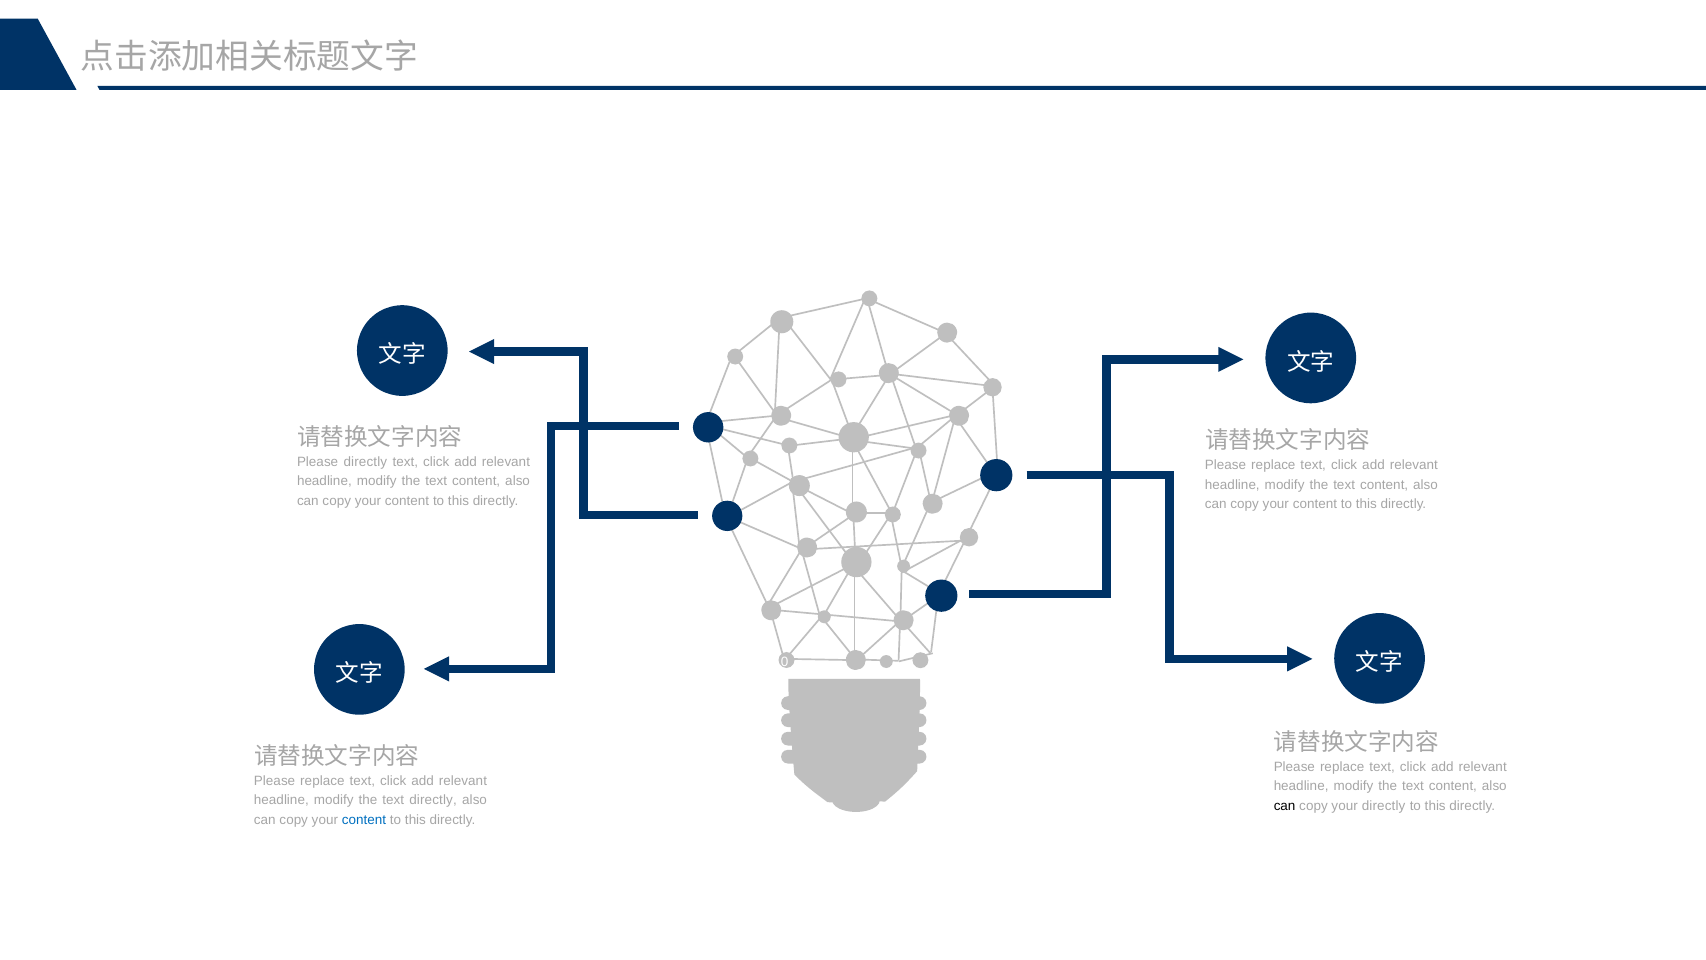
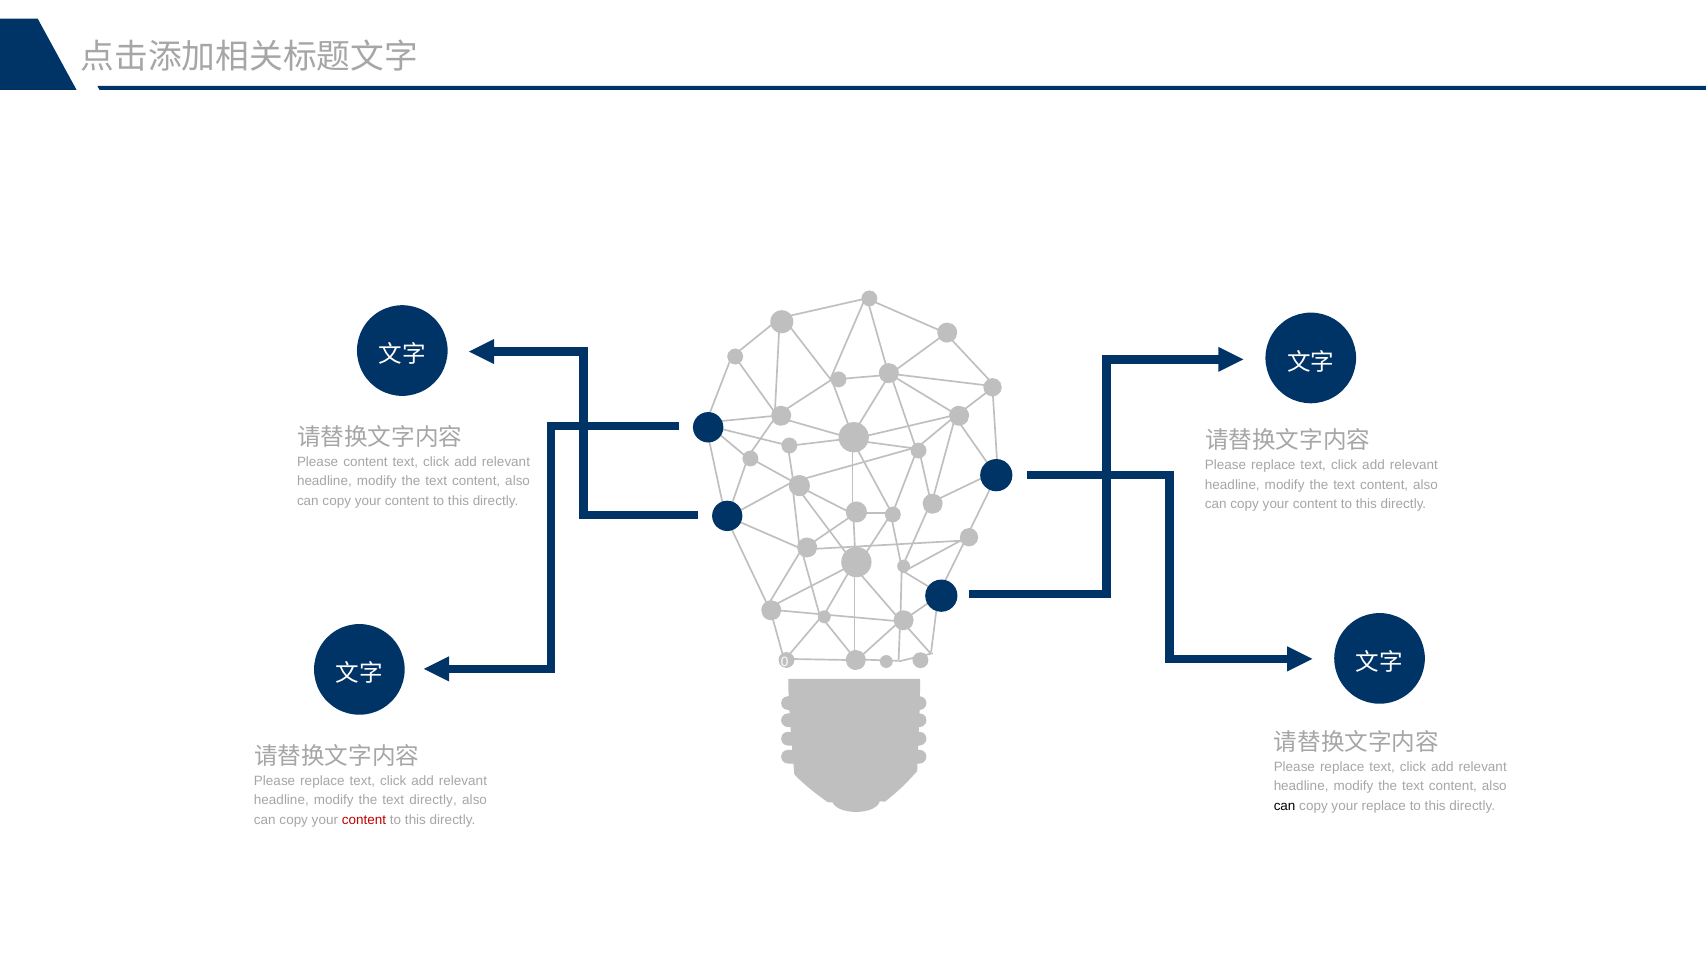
Please directly: directly -> content (365, 462)
your directly: directly -> replace (1384, 805)
content colour: blue -> red (364, 819)
